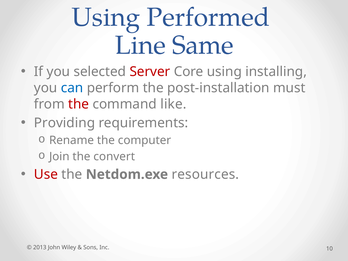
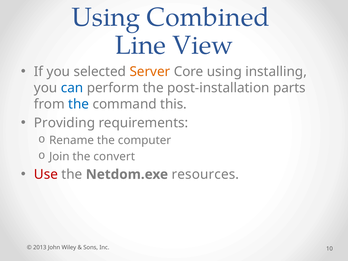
Performed: Performed -> Combined (208, 17)
Same: Same -> View (203, 45)
Server colour: red -> orange (150, 72)
must: must -> parts (289, 88)
the colour: red -> blue (79, 104)
like: like -> this (174, 104)
